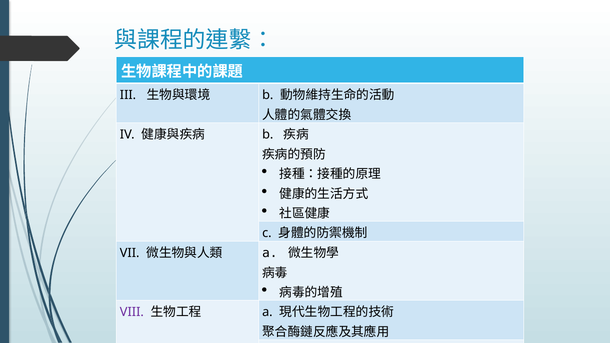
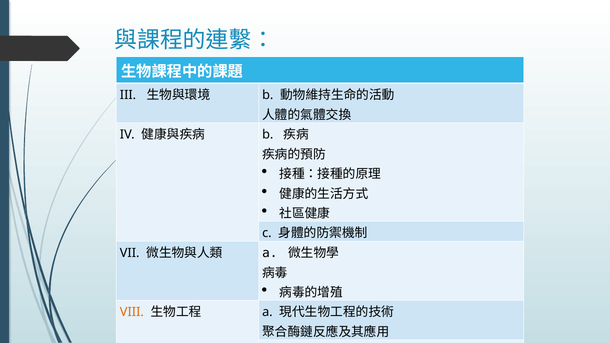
VIII colour: purple -> orange (132, 312)
